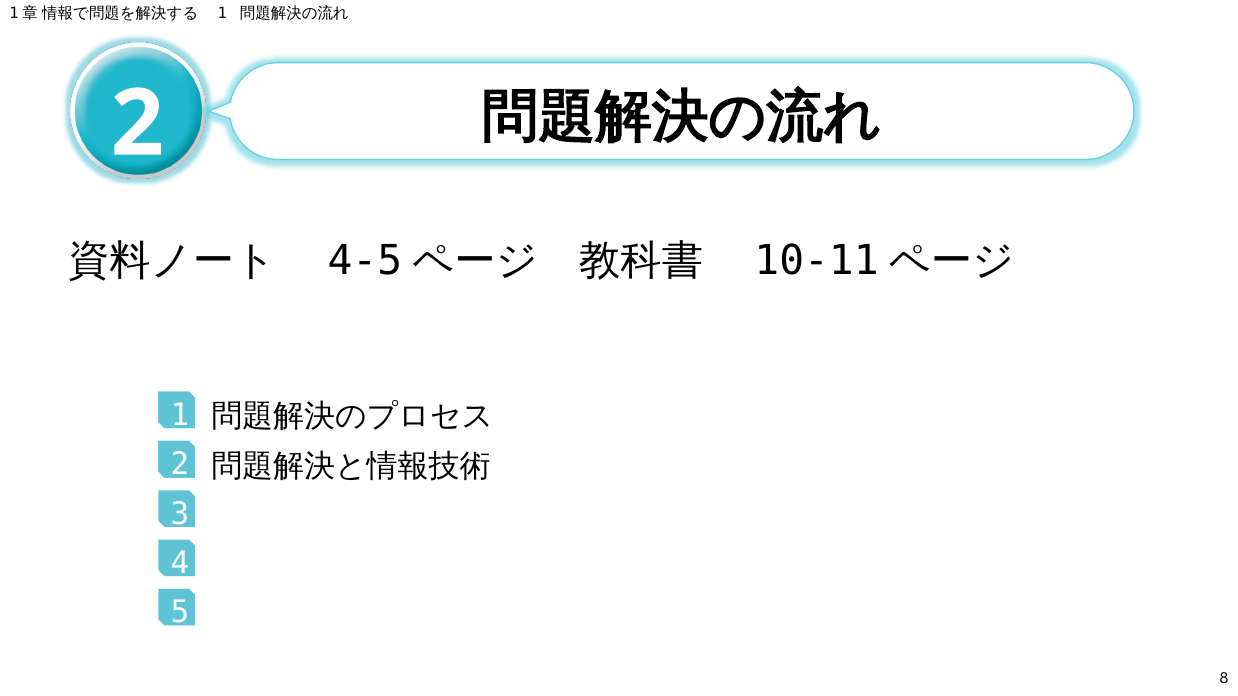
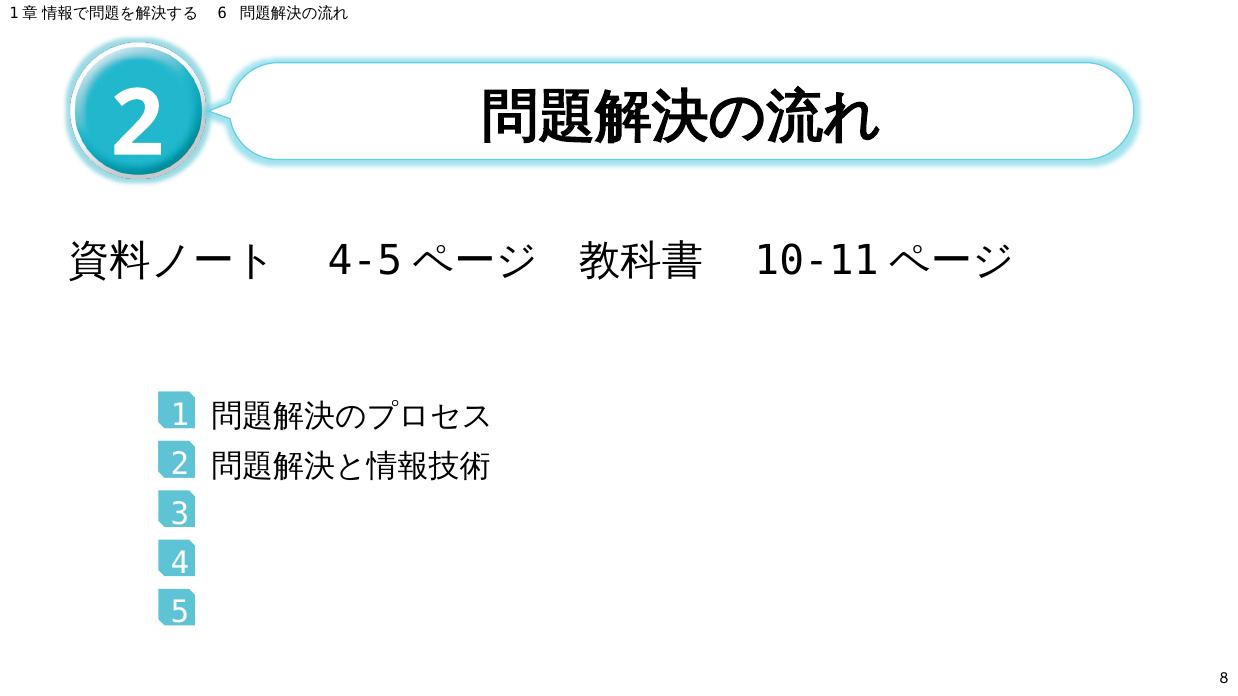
1: 1 -> 6 (222, 13)
